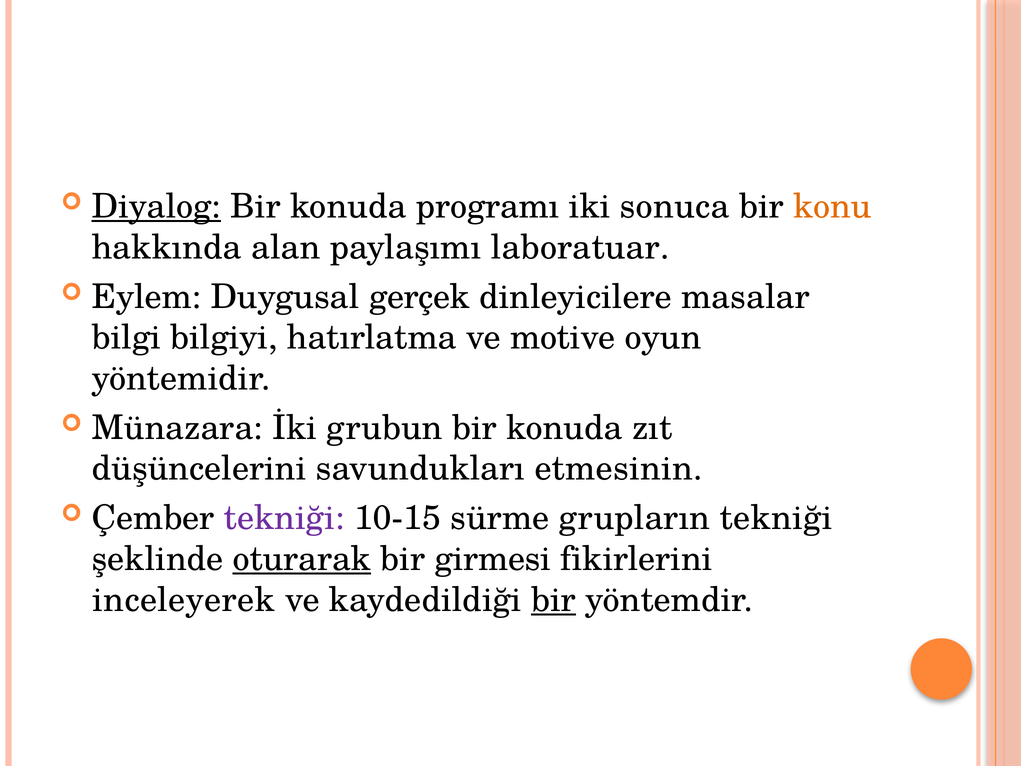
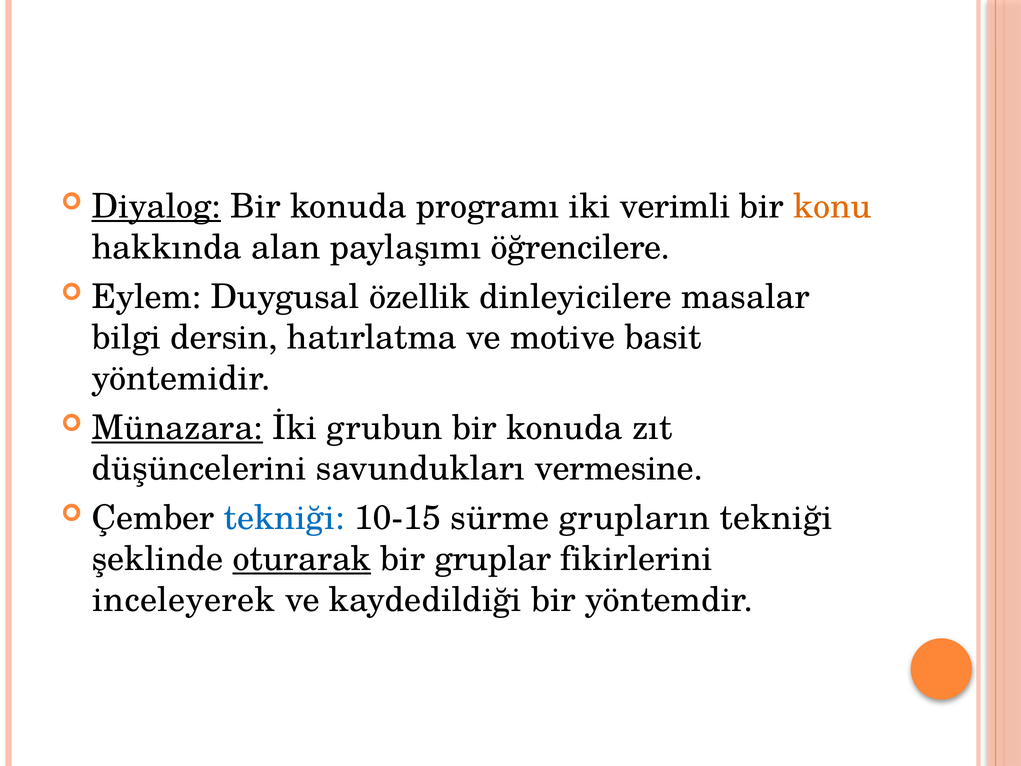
sonuca: sonuca -> verimli (675, 207)
laboratuar: laboratuar -> öğrencilere (581, 247)
gerçek: gerçek -> özellik (420, 297)
bilgiyi: bilgiyi -> dersin (224, 338)
oyun: oyun -> basit (663, 338)
Münazara underline: none -> present (177, 428)
etmesinin: etmesinin -> vermesine (619, 469)
tekniği colour: purple -> blue (284, 518)
girmesi: girmesi -> gruplar (493, 559)
bir underline: present -> none (554, 600)
